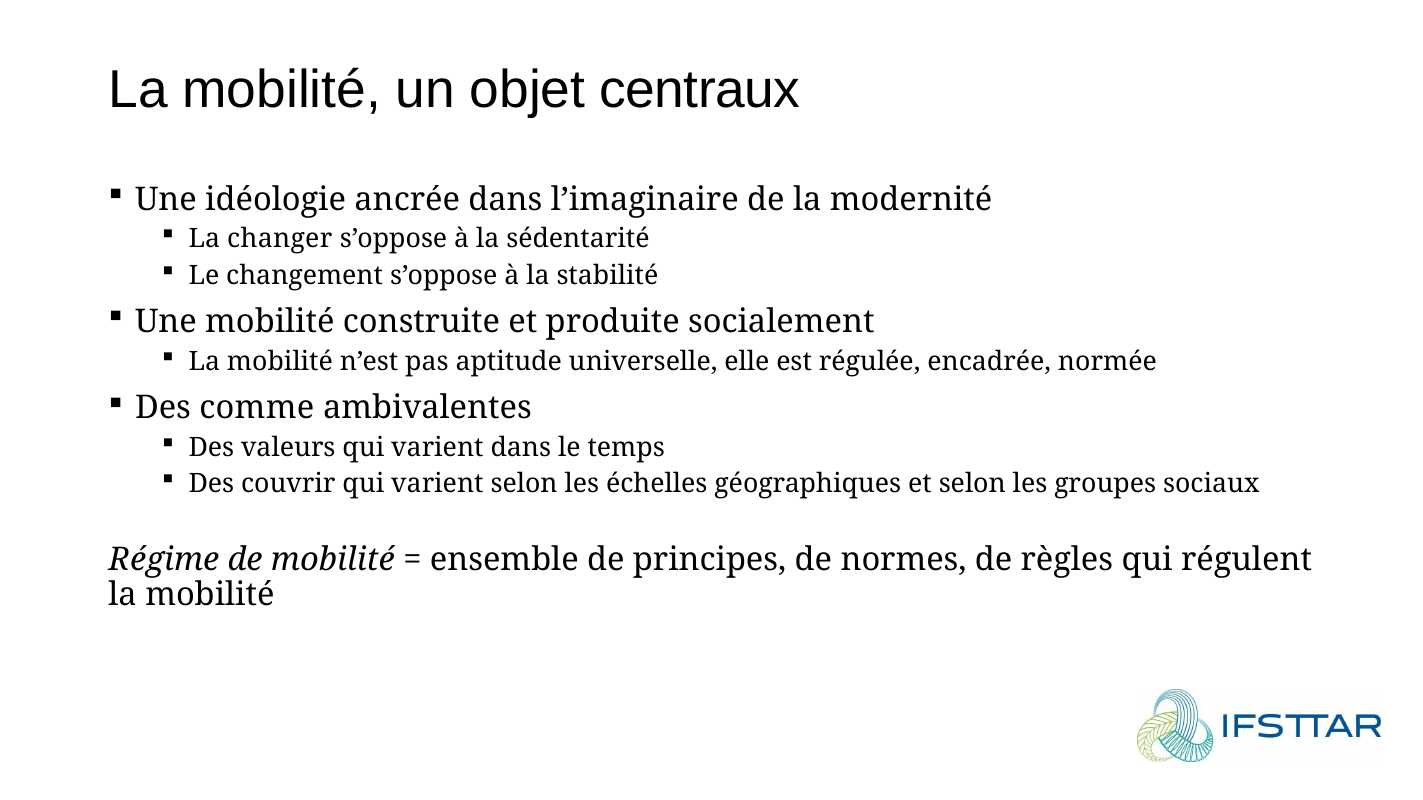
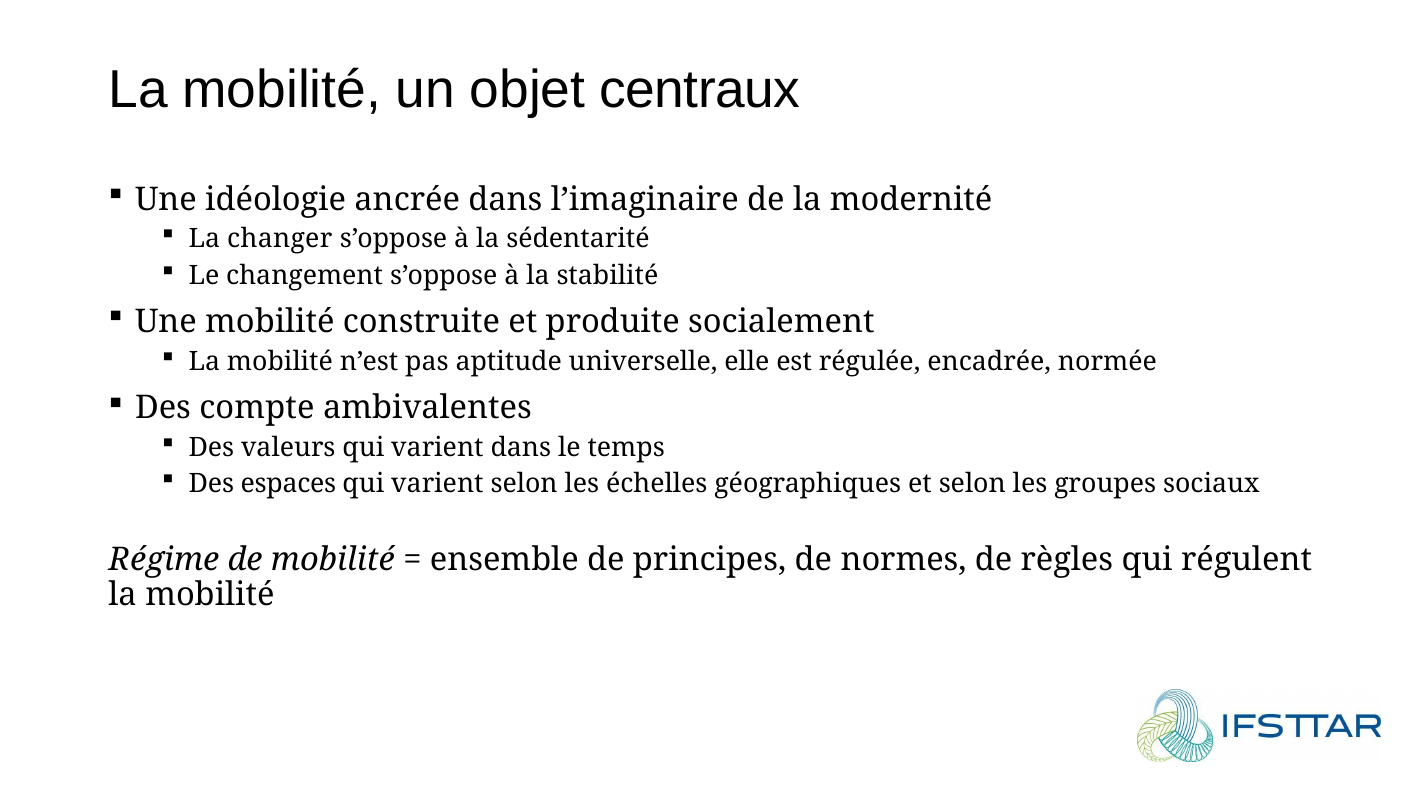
comme: comme -> compte (257, 408)
couvrir: couvrir -> espaces (288, 484)
